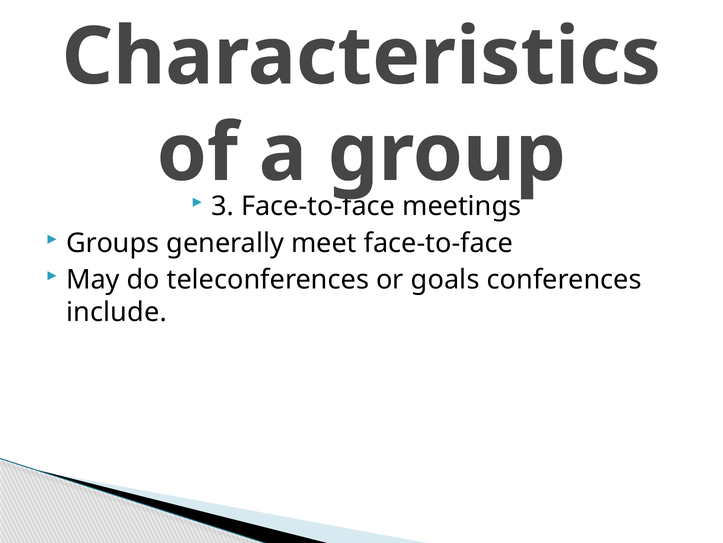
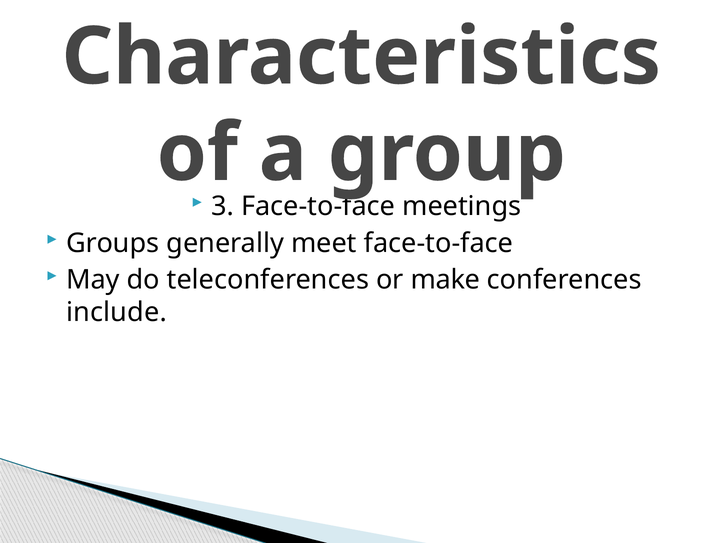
goals: goals -> make (445, 279)
